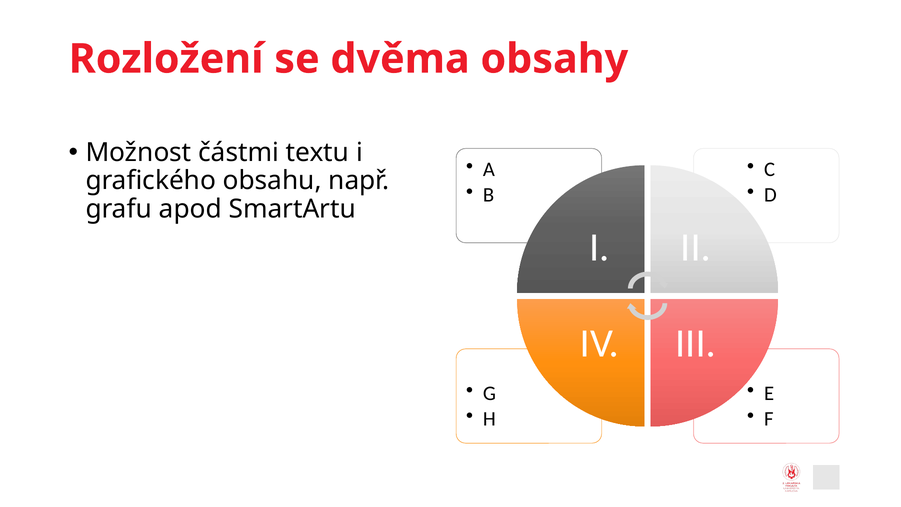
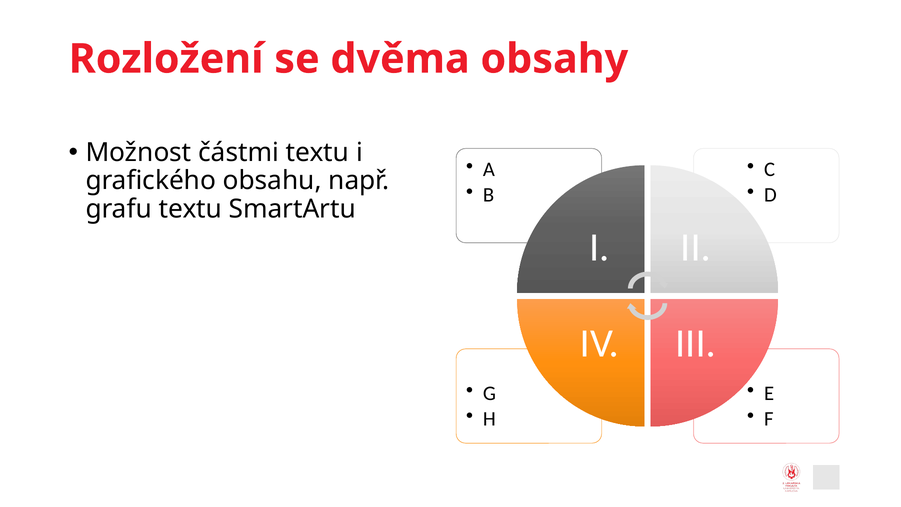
grafu apod: apod -> textu (190, 209)
